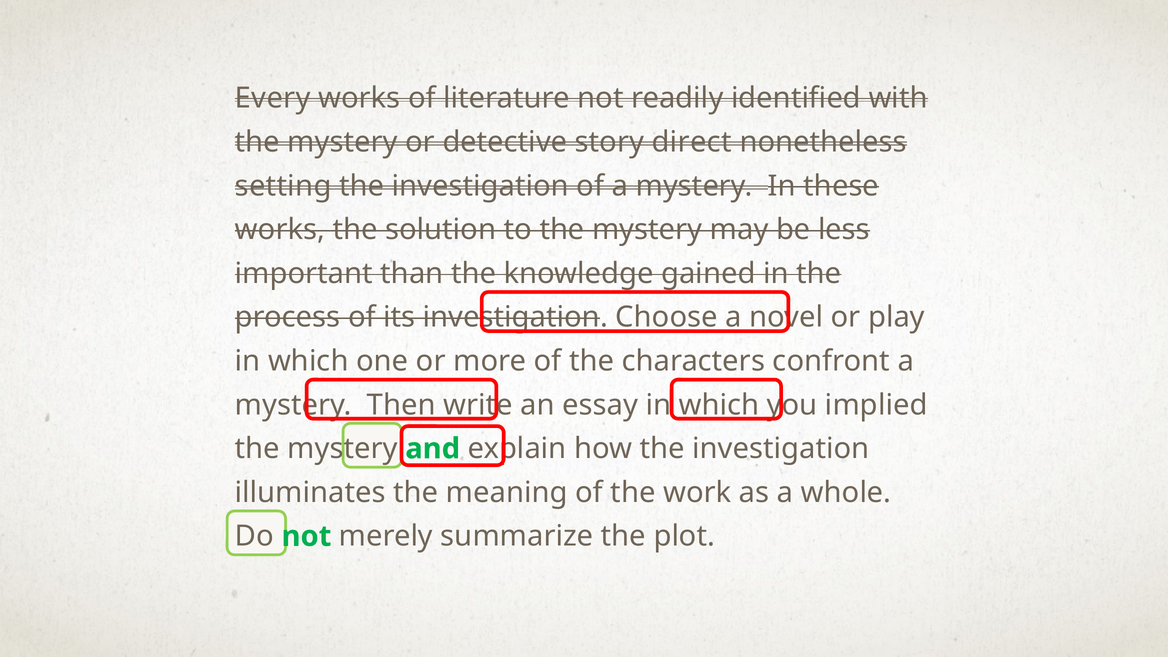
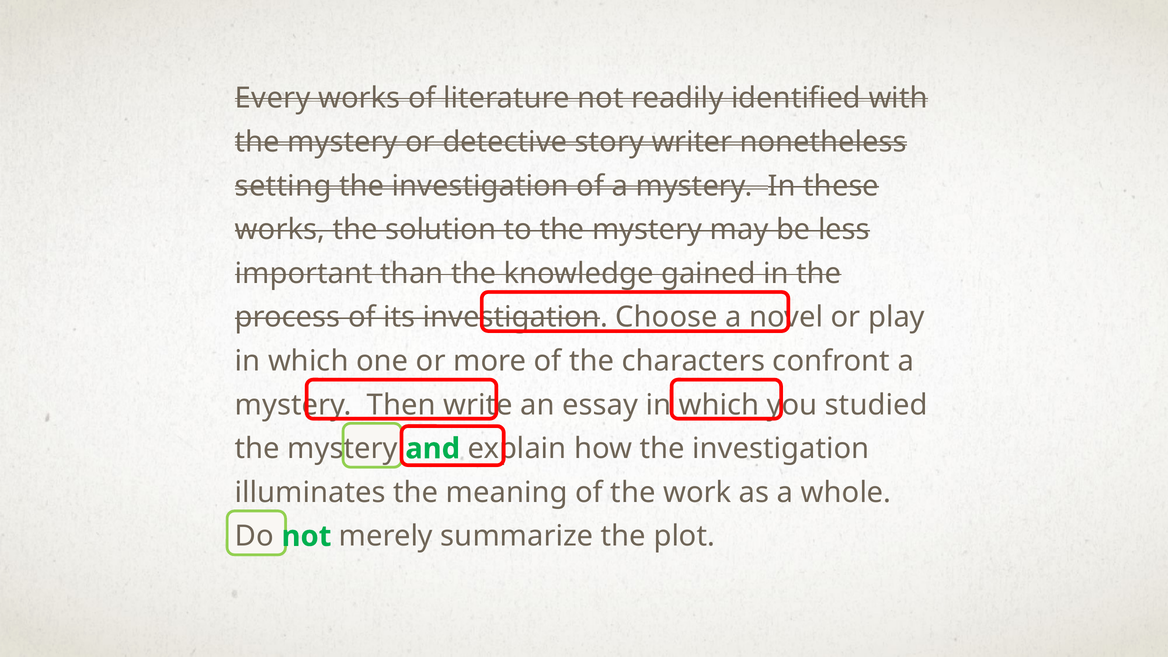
direct: direct -> writer (692, 142)
implied: implied -> studied (876, 405)
